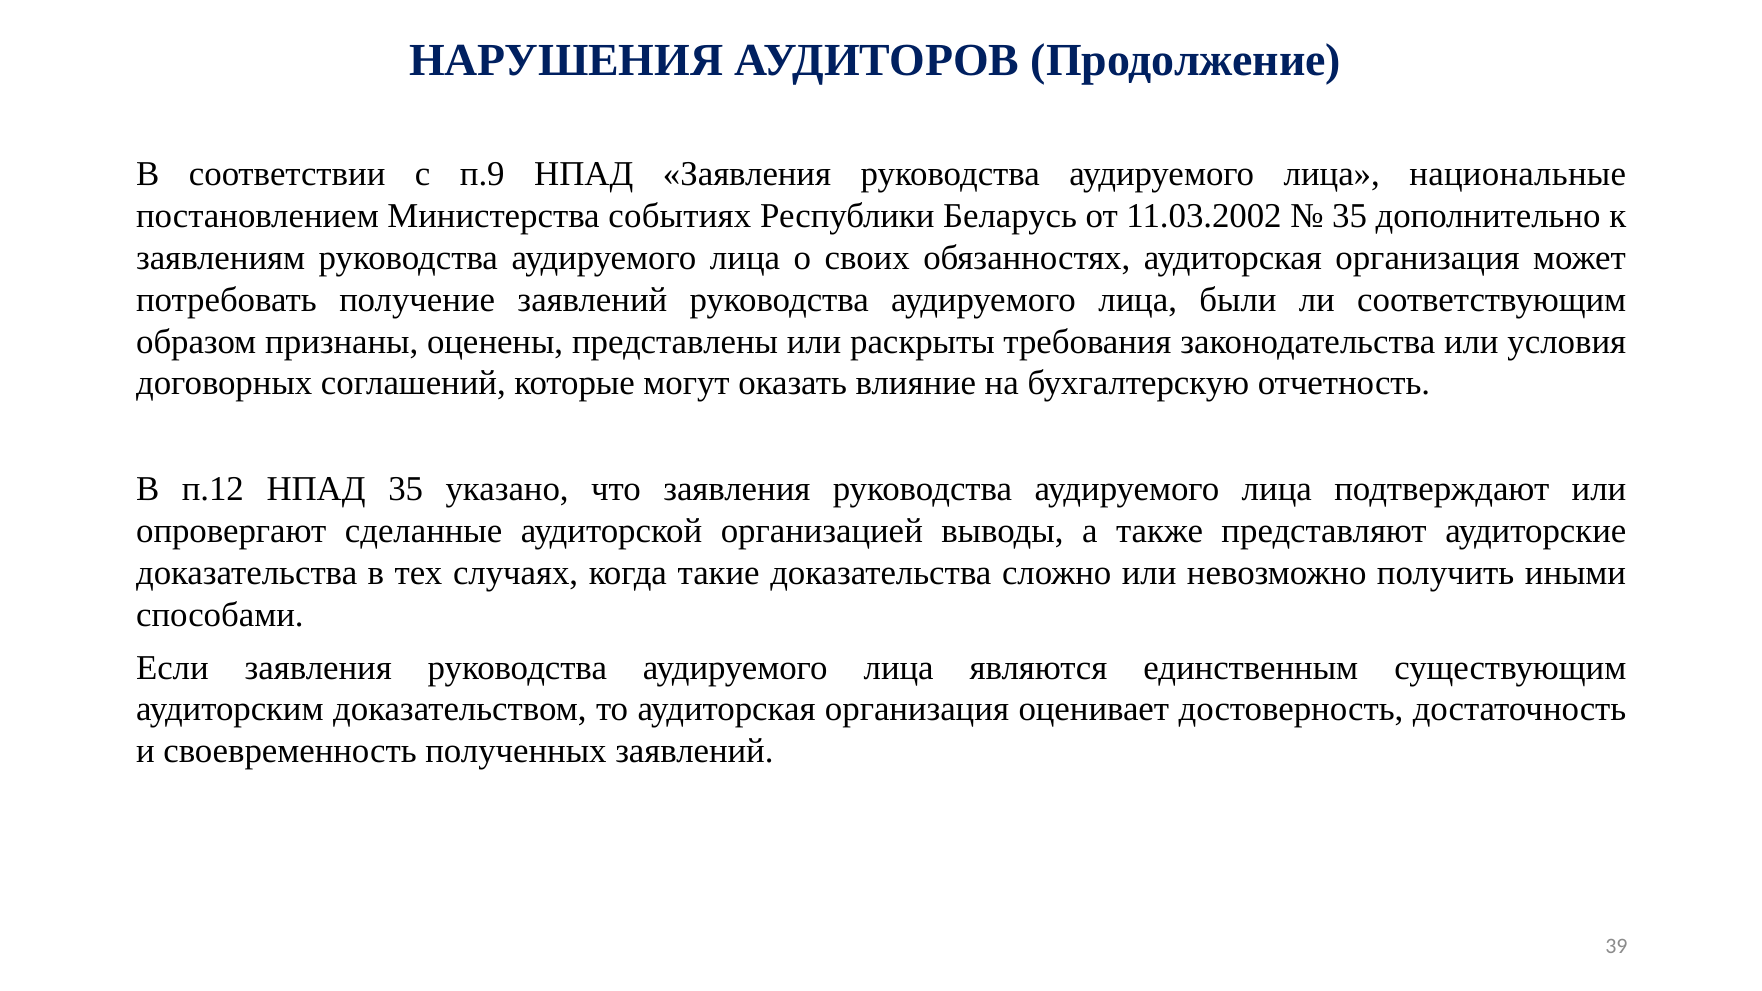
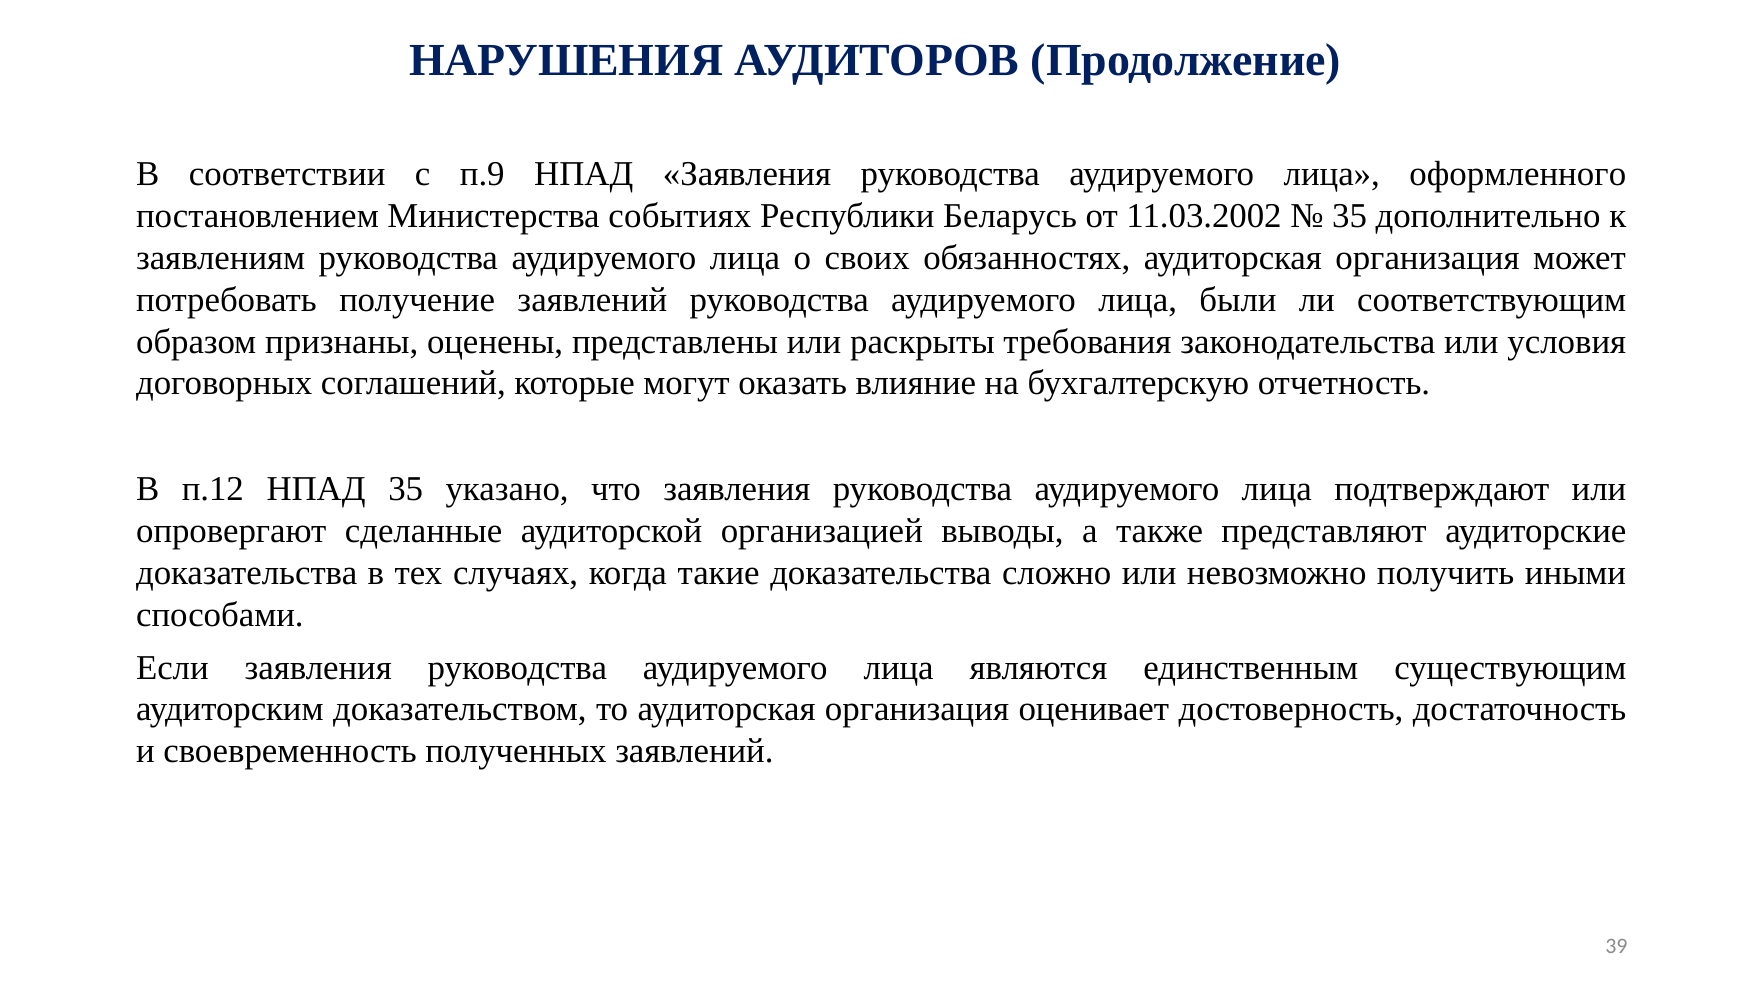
национальные: национальные -> оформленного (1518, 174)
